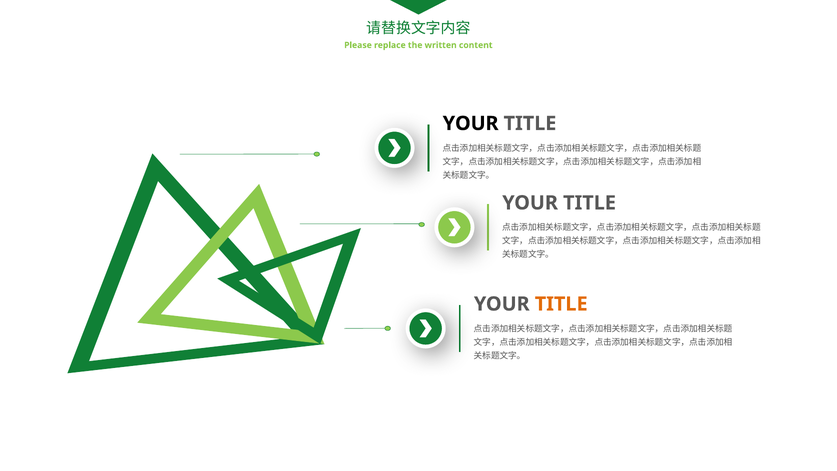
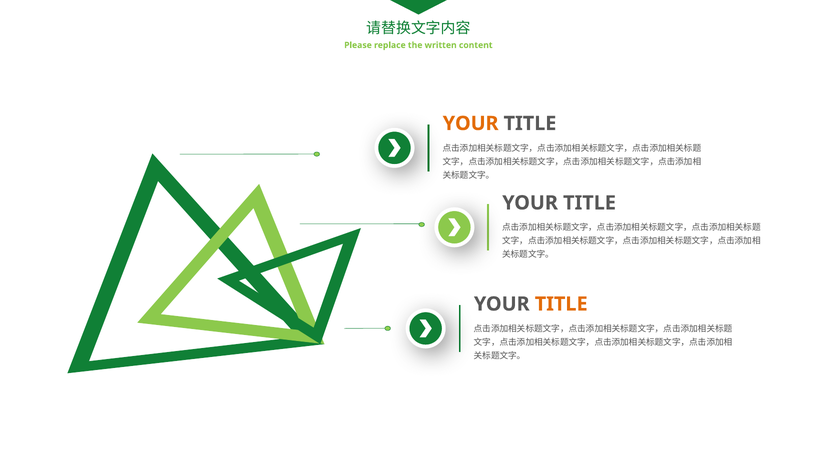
YOUR colour: black -> orange (471, 123)
